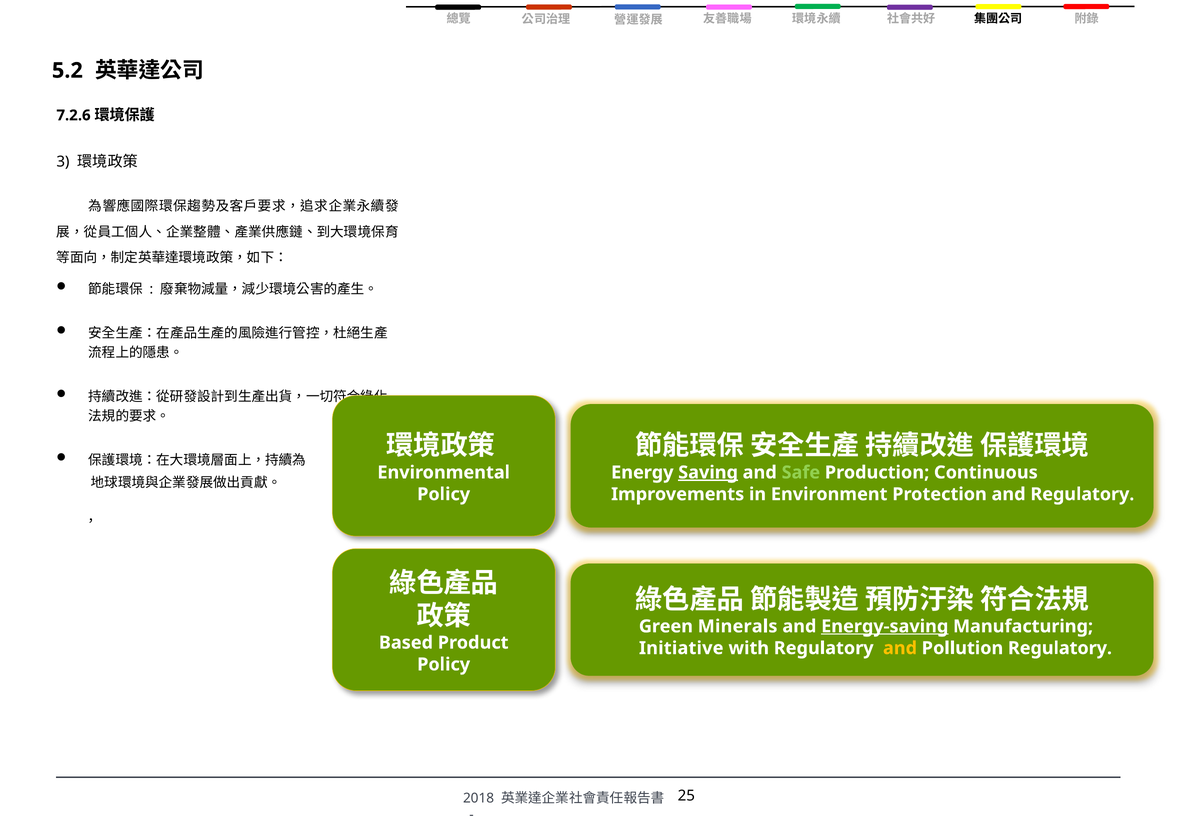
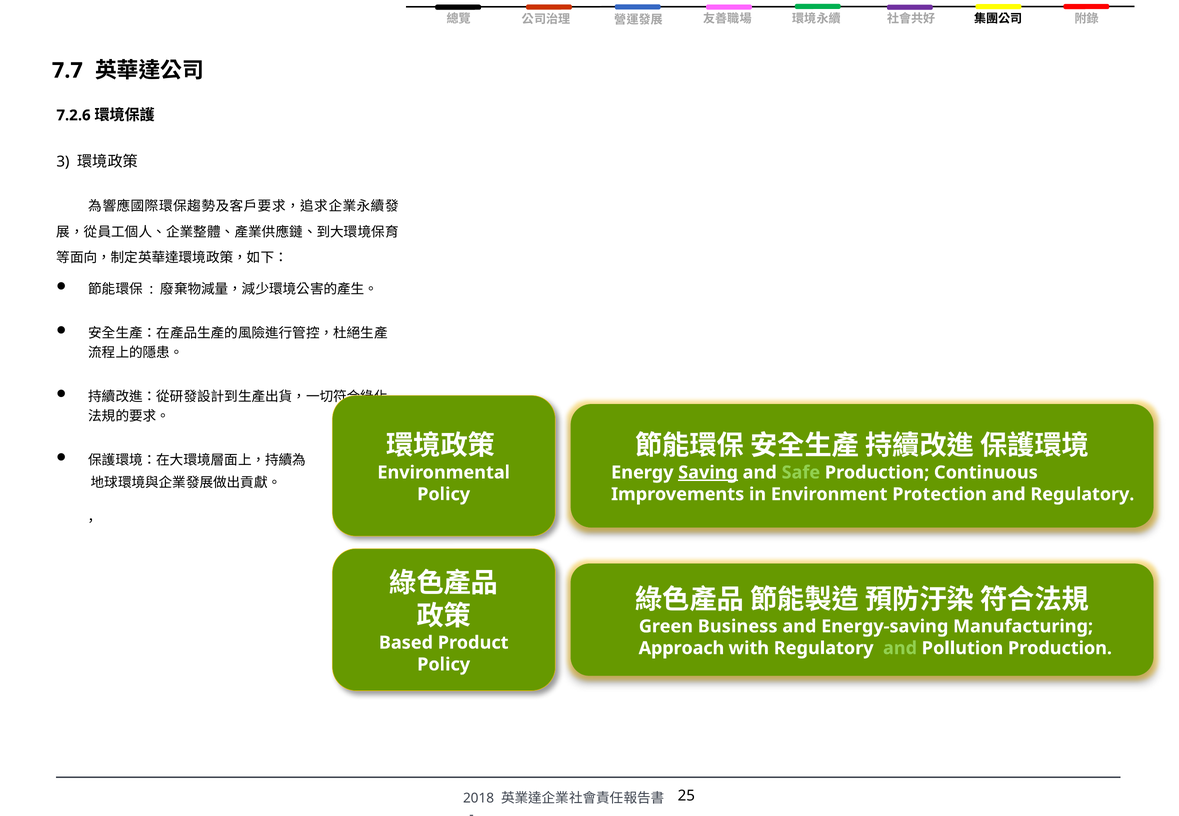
5.2: 5.2 -> 7.7 (67, 71)
Minerals: Minerals -> Business (738, 627)
Energy-saving underline: present -> none (885, 627)
Initiative: Initiative -> Approach (681, 648)
and colour: yellow -> light green (900, 648)
Pollution Regulatory: Regulatory -> Production (1060, 648)
